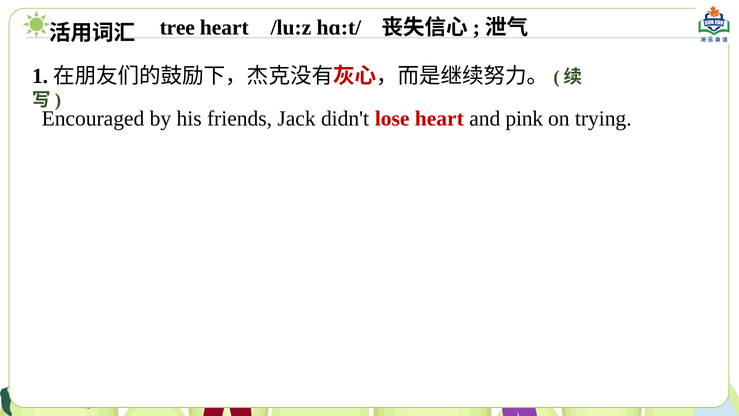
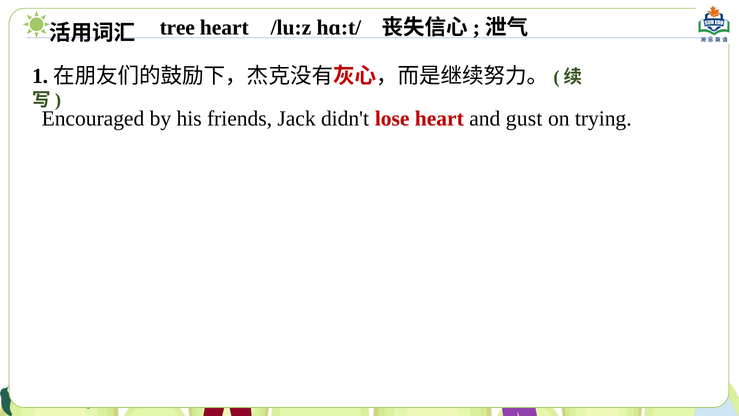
pink: pink -> gust (524, 118)
